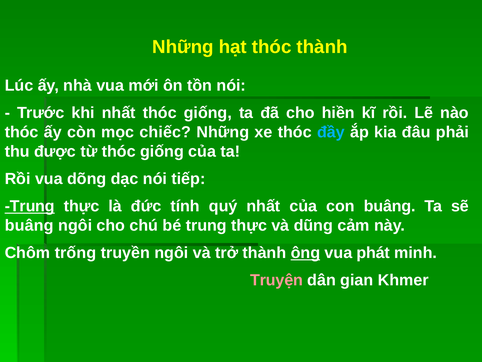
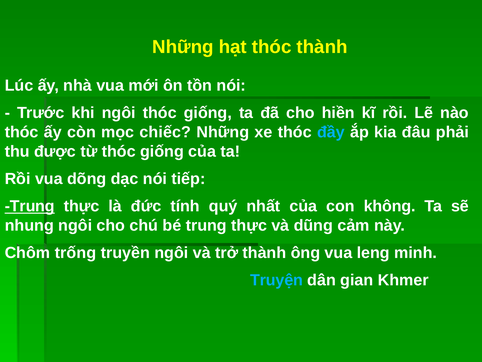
khi nhất: nhất -> ngôi (119, 113)
con buâng: buâng -> không (390, 206)
buâng: buâng -> nhung (29, 225)
ông underline: present -> none (305, 253)
phát: phát -> leng (373, 253)
Truyện colour: pink -> light blue (277, 280)
